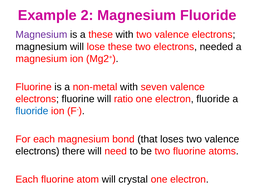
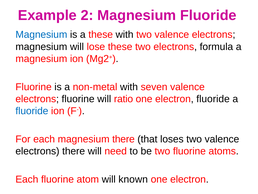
Magnesium colour: purple -> blue (41, 35)
needed: needed -> formula (216, 47)
magnesium bond: bond -> there (123, 139)
crystal: crystal -> known (133, 179)
